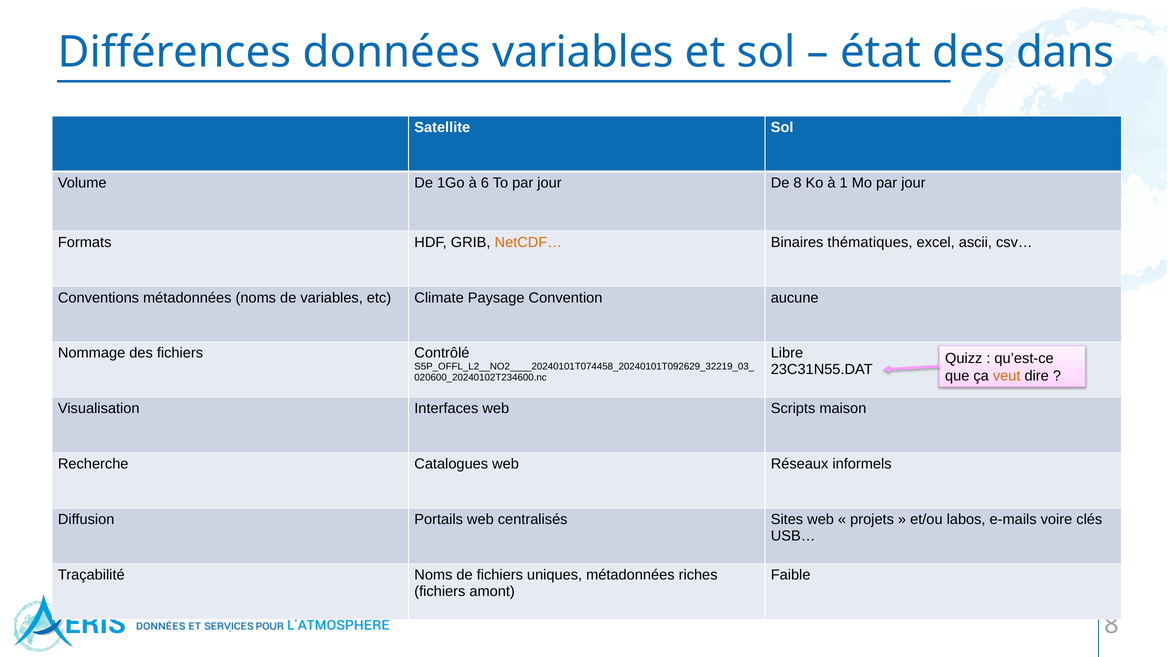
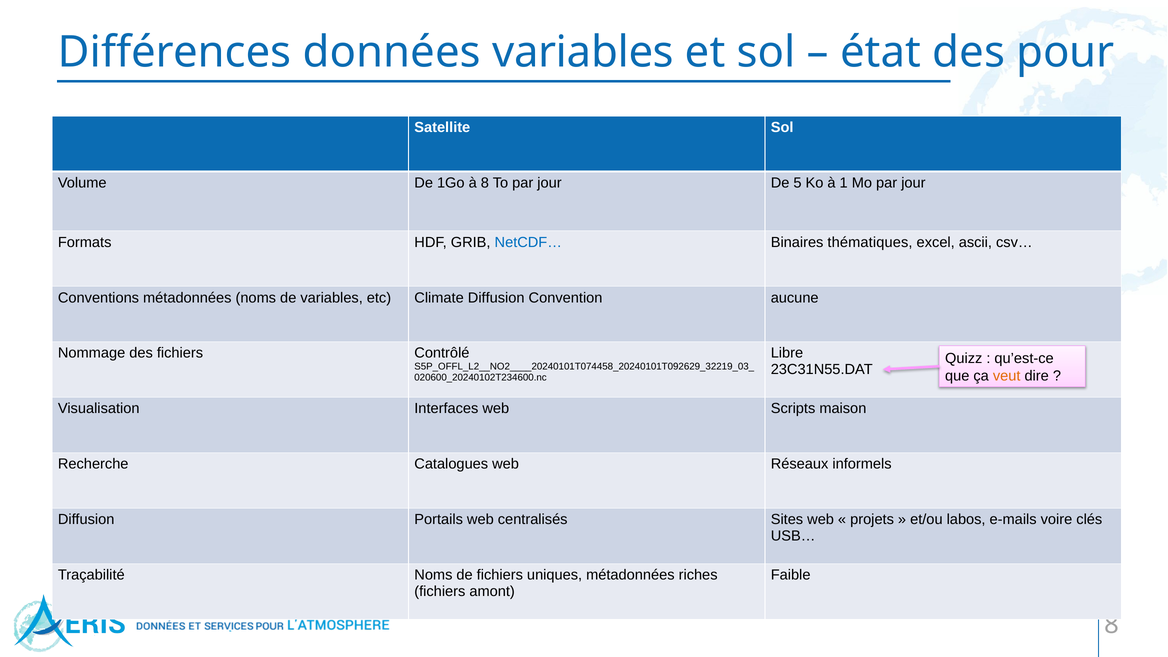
dans: dans -> pour (1065, 52)
à 6: 6 -> 8 (485, 183)
De 8: 8 -> 5 (798, 183)
NetCDF… colour: orange -> blue (528, 242)
Climate Paysage: Paysage -> Diffusion (496, 298)
